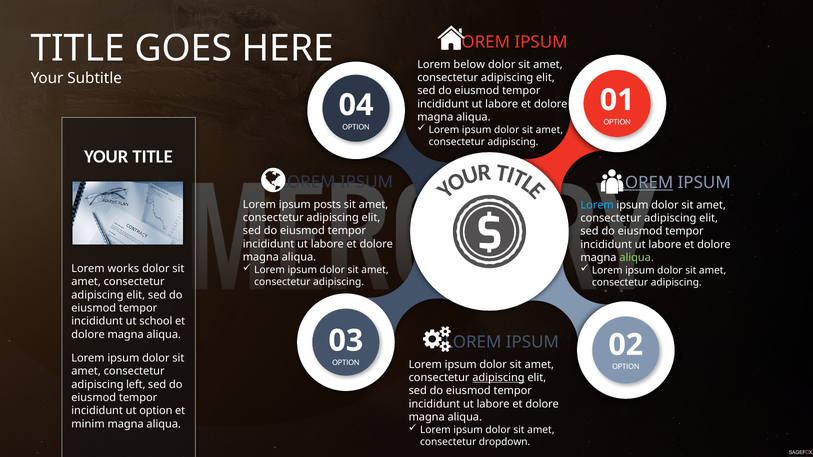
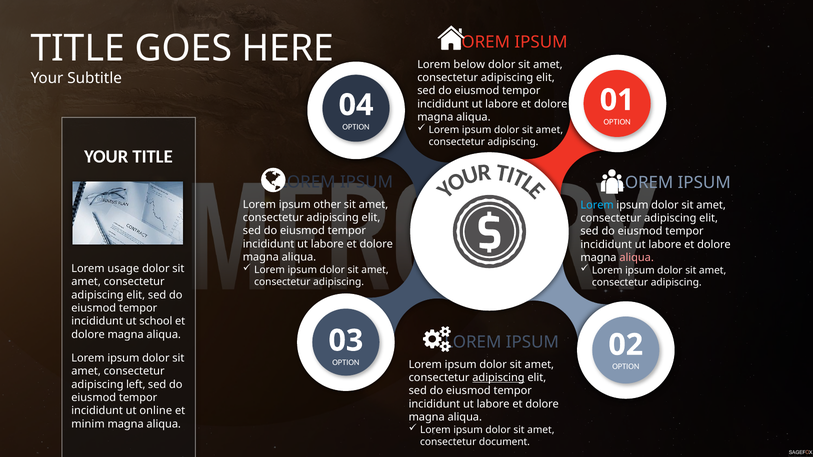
LOREM underline: present -> none (645, 183)
posts: posts -> other (327, 205)
aliqua colour: light green -> pink (637, 258)
works: works -> usage (123, 269)
ut option: option -> online (156, 411)
dropdown: dropdown -> document (504, 442)
